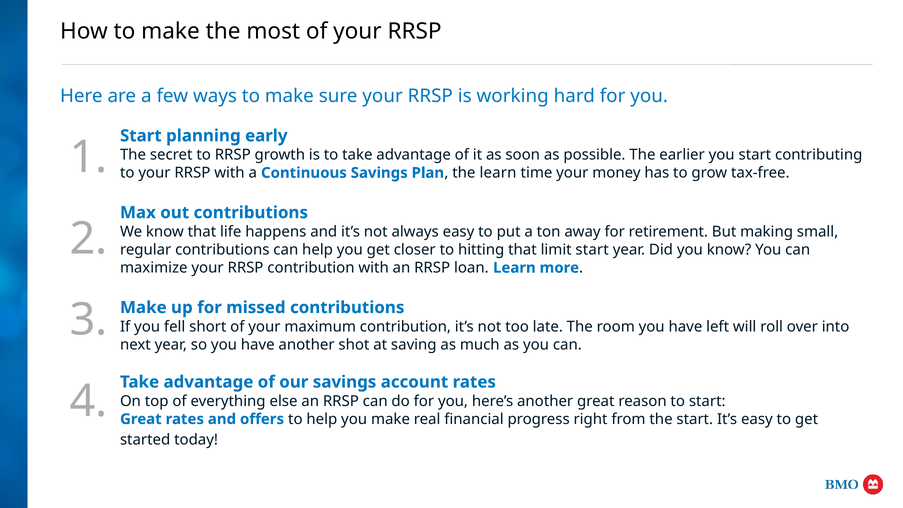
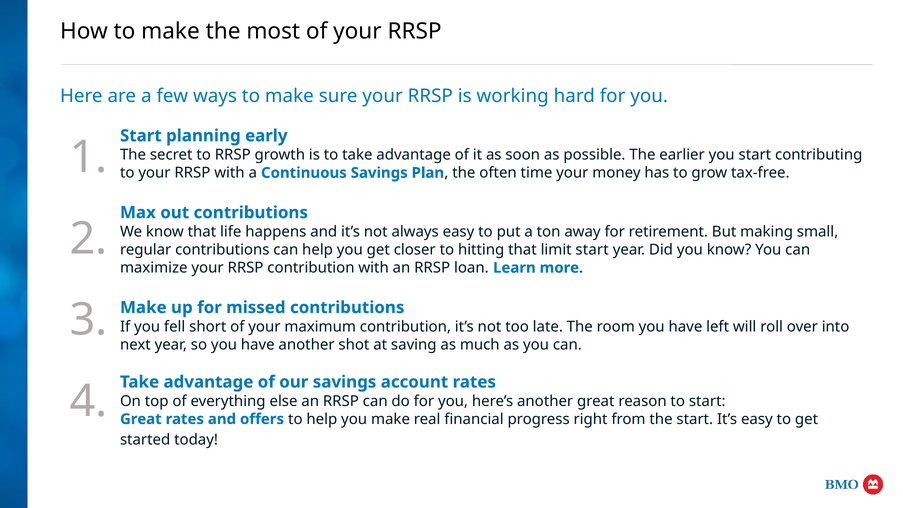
the learn: learn -> often (498, 173)
